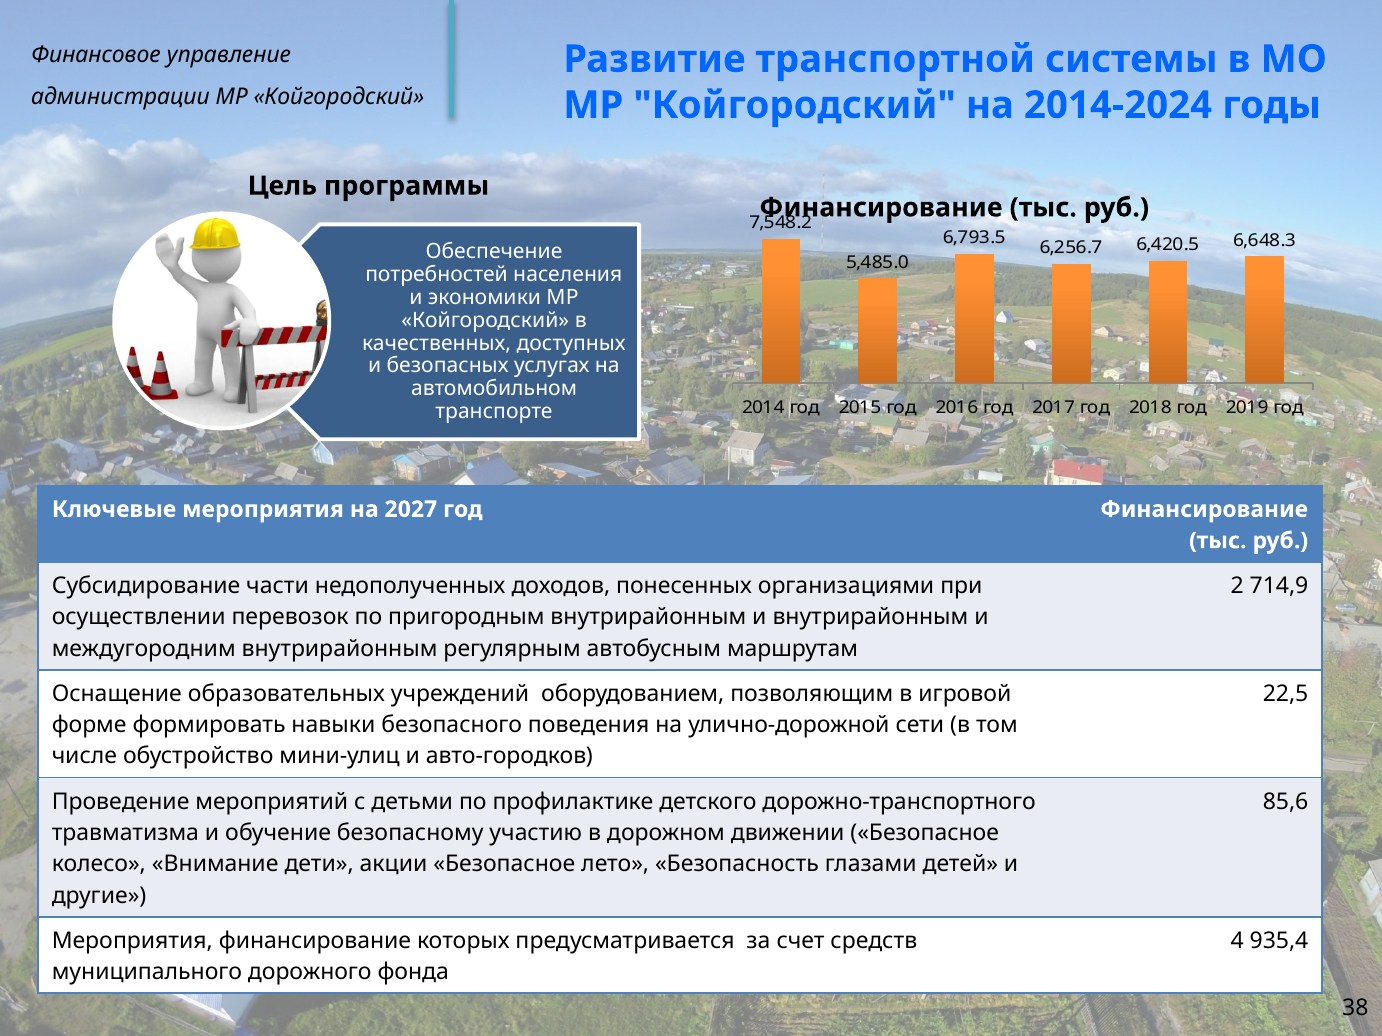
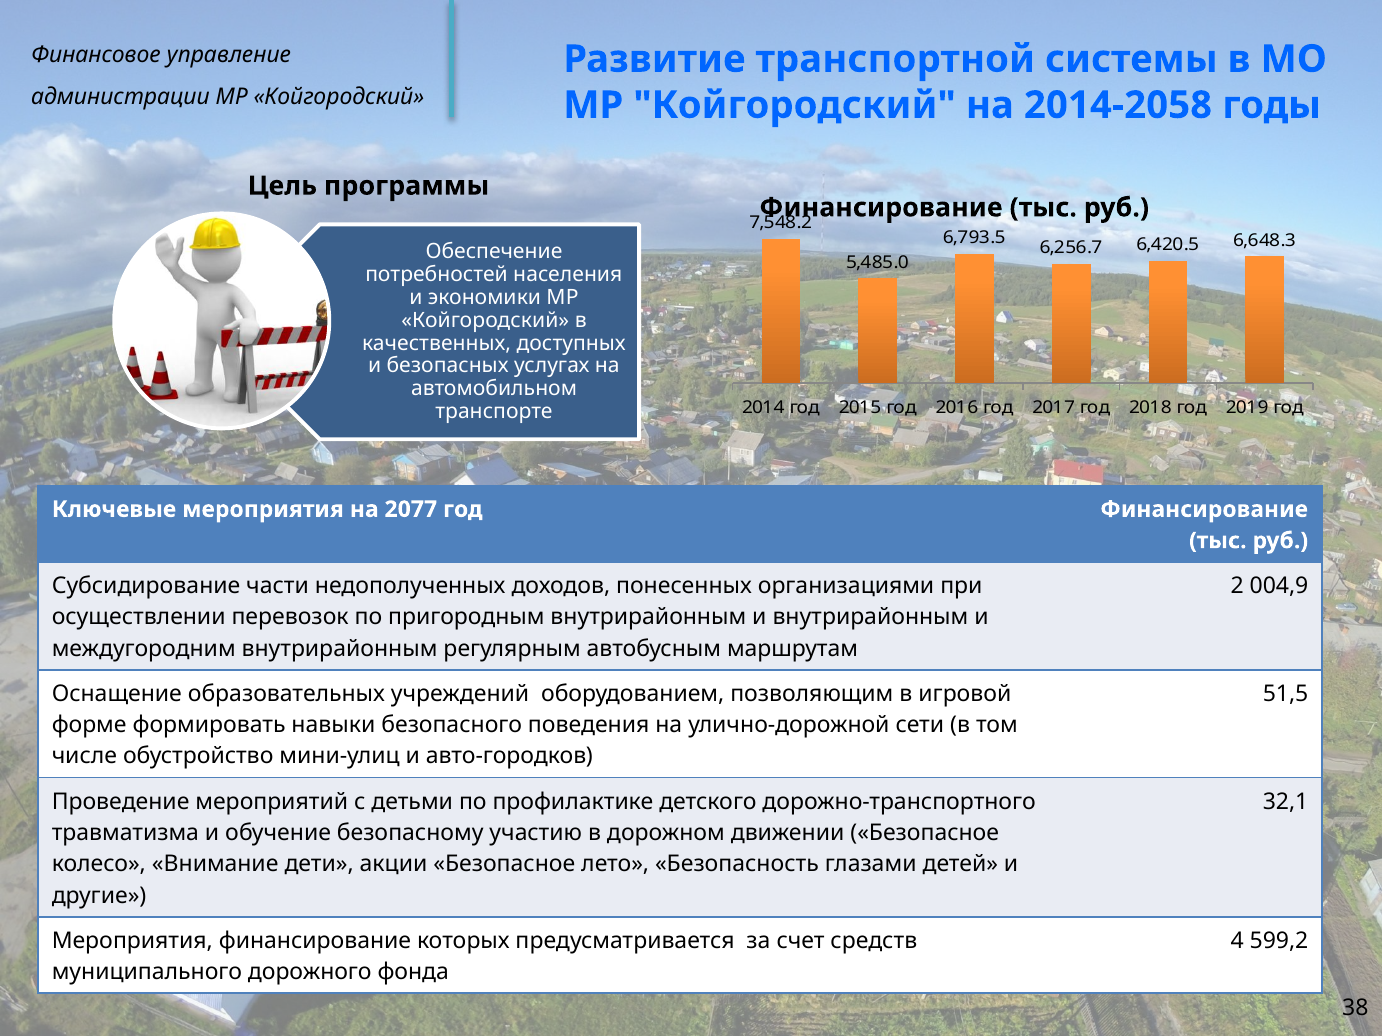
2014-2024: 2014-2024 -> 2014-2058 (1118, 105)
2027: 2027 -> 2077 (411, 510)
714,9: 714,9 -> 004,9 (1279, 586)
22,5: 22,5 -> 51,5 (1286, 694)
85,6: 85,6 -> 32,1 (1286, 802)
935,4: 935,4 -> 599,2 (1279, 941)
